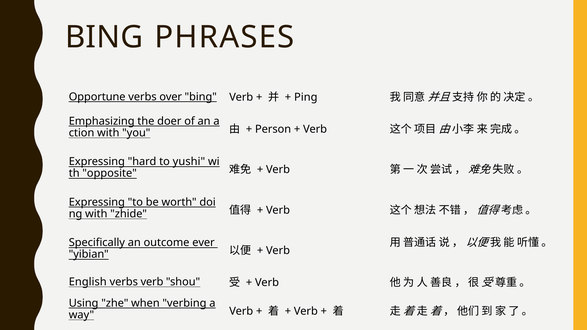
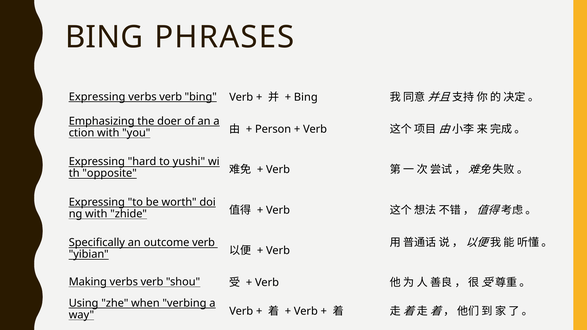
Opportune: Opportune -> Expressing (97, 97)
over: over -> verb (171, 97)
Ping: Ping -> Bing (306, 97)
outcome ever: ever -> verb (203, 243)
English: English -> Making (88, 282)
